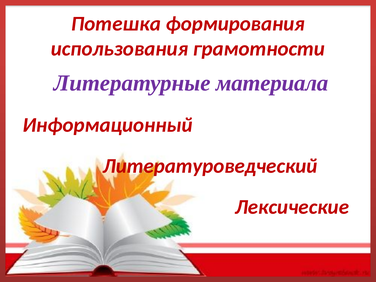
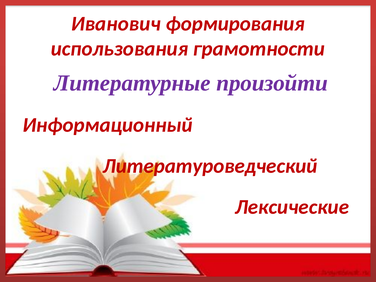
Потешка: Потешка -> Иванович (116, 24)
материала: материала -> произойти (272, 83)
